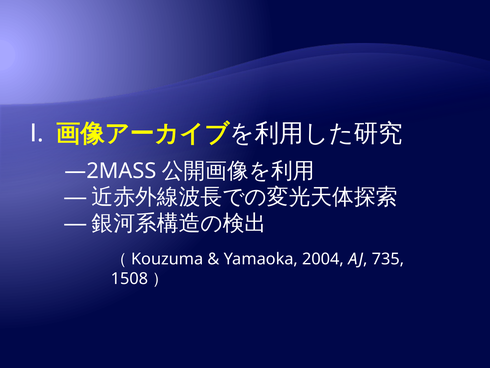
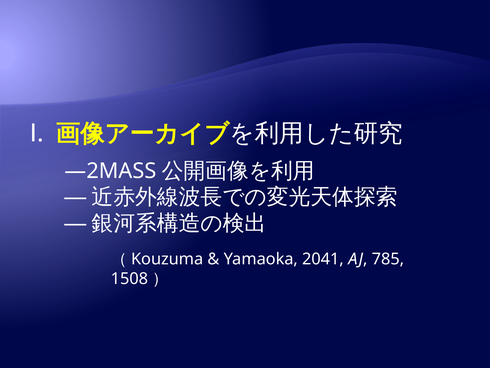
2004: 2004 -> 2041 (323, 259)
735: 735 -> 785 (388, 259)
